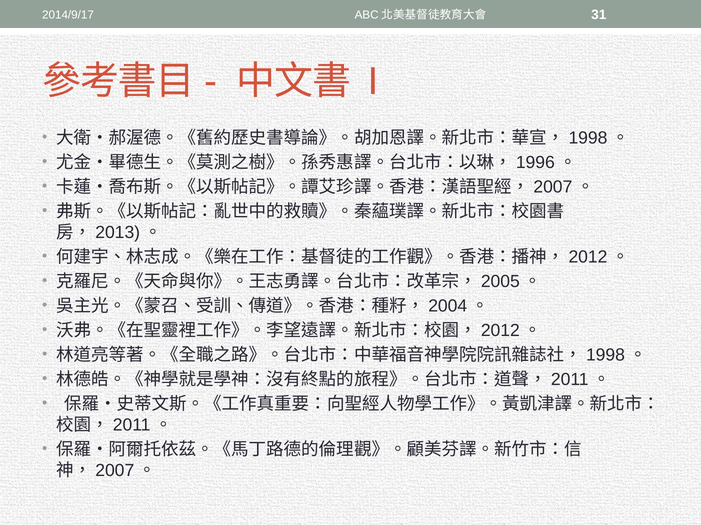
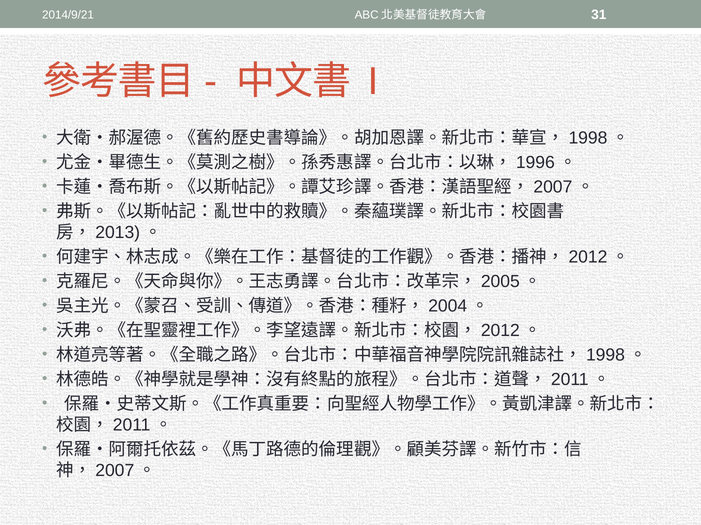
2014/9/17: 2014/9/17 -> 2014/9/21 (68, 15)
